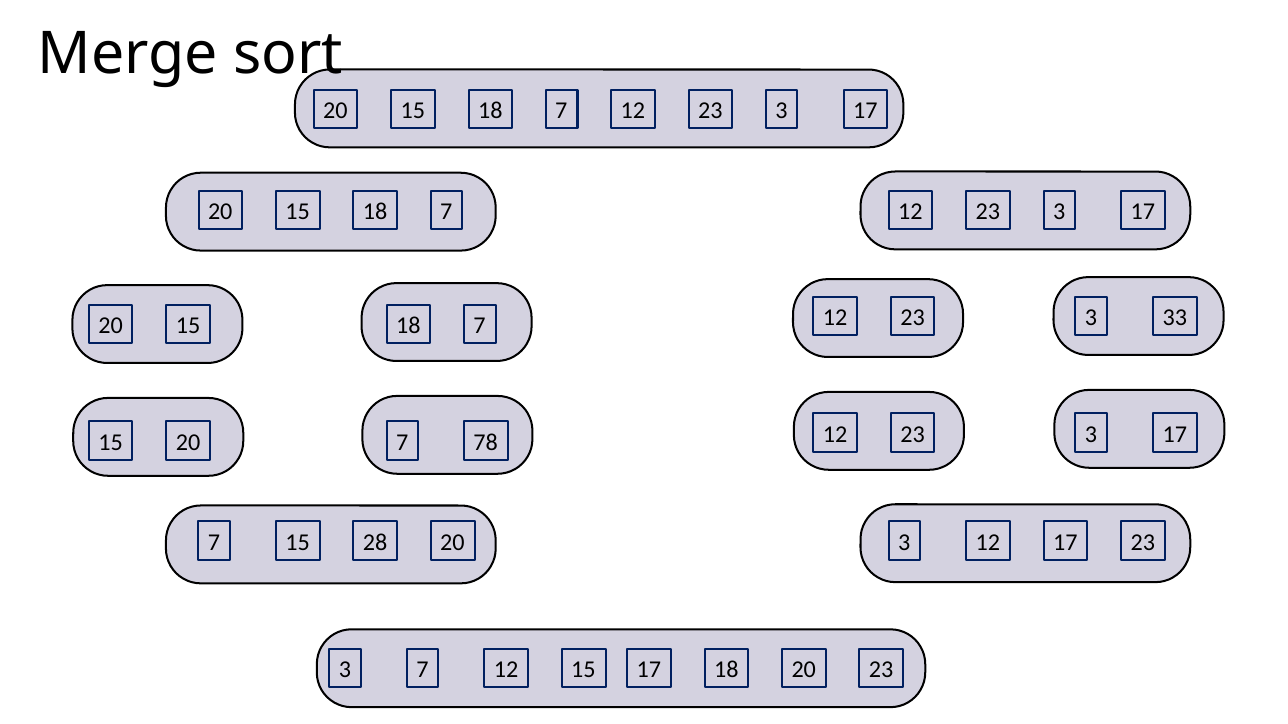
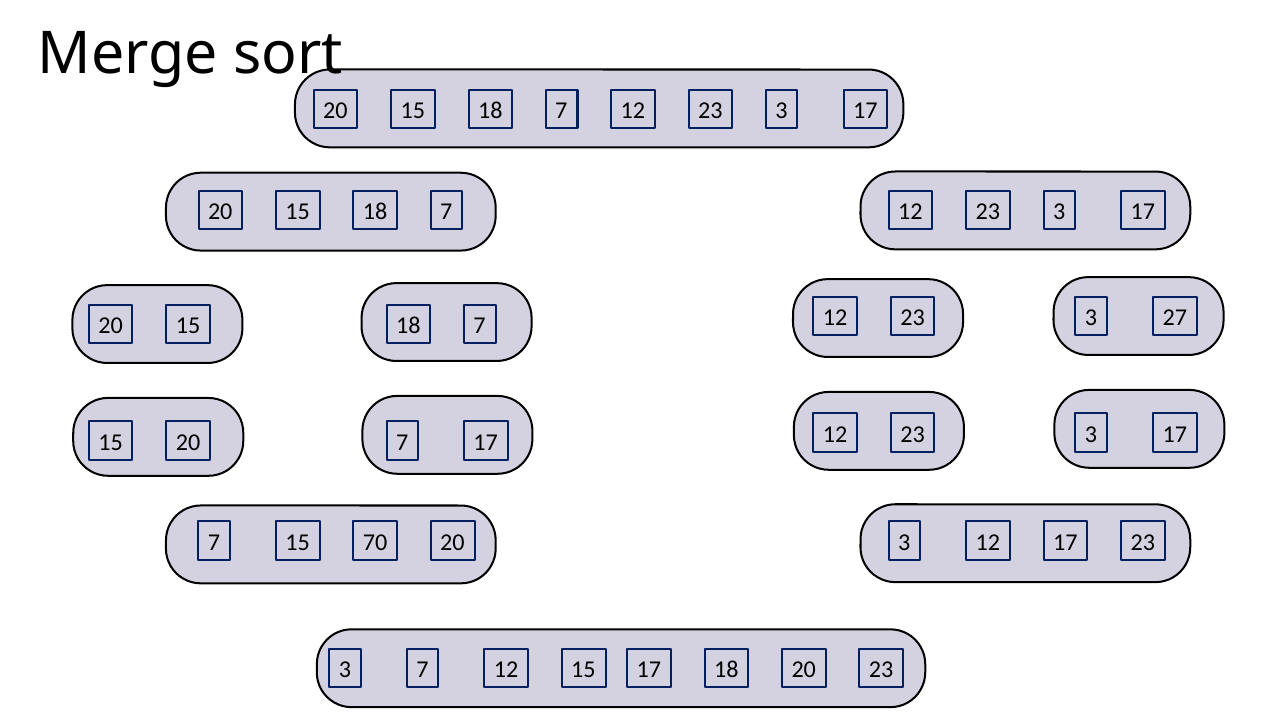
33: 33 -> 27 (1175, 318)
7 78: 78 -> 17 (486, 443)
28: 28 -> 70 (375, 543)
